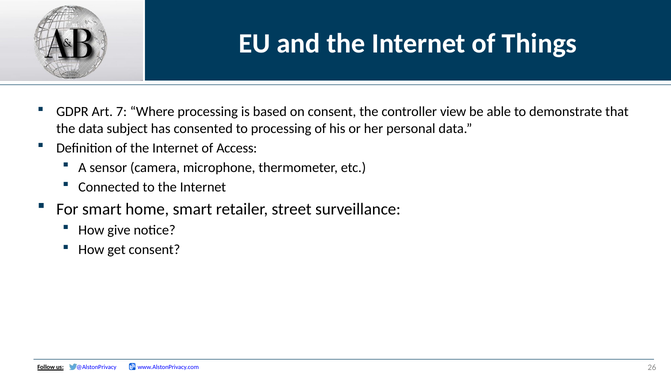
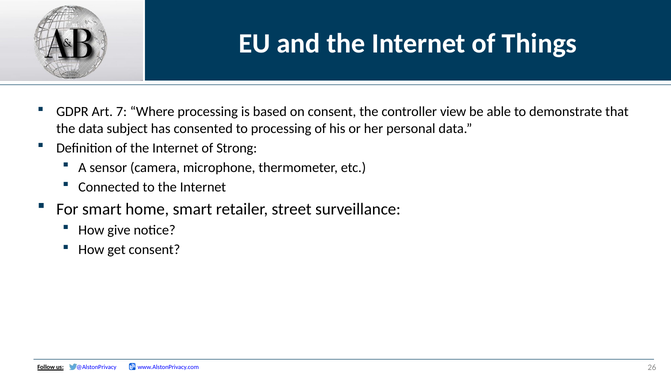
Access: Access -> Strong (237, 148)
